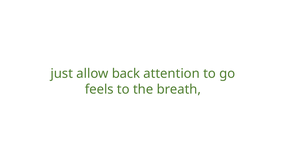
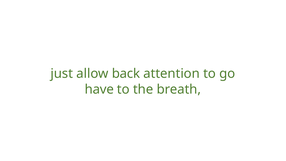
feels: feels -> have (99, 89)
